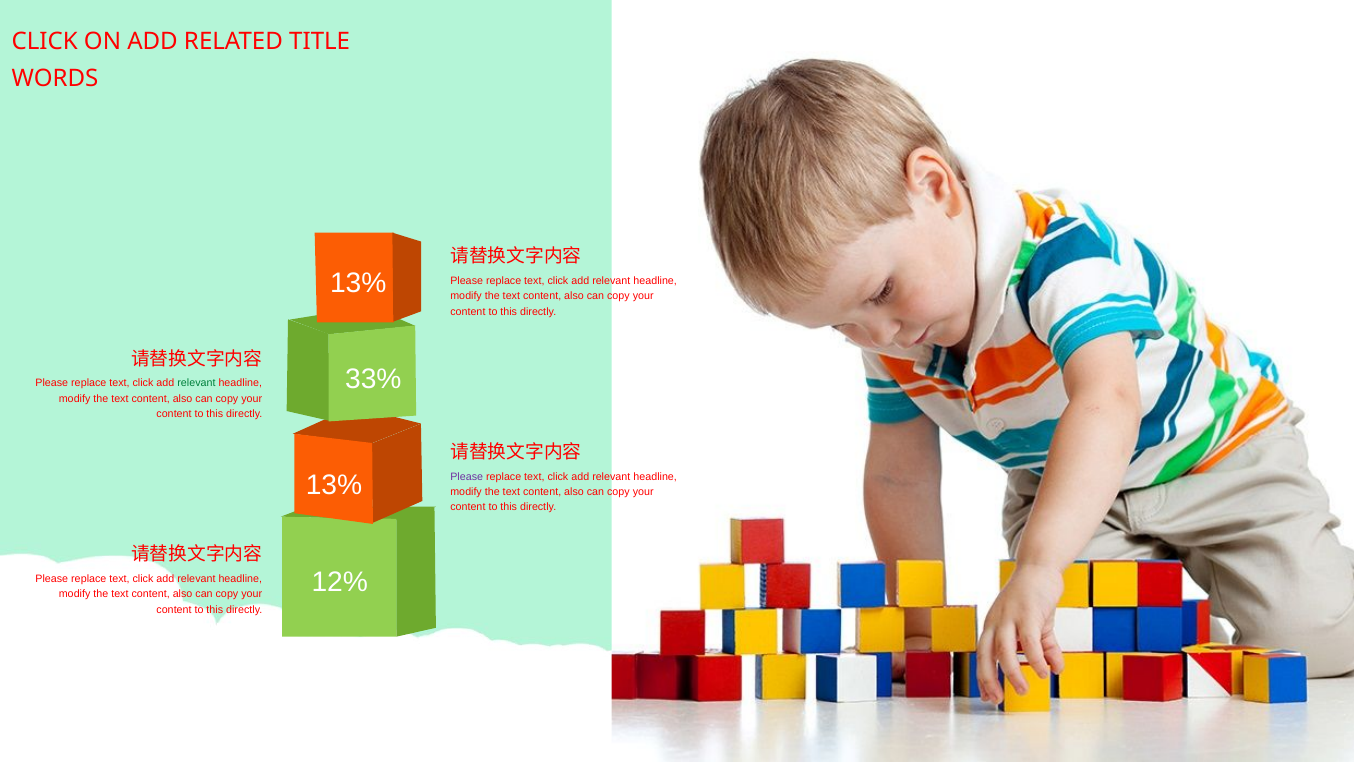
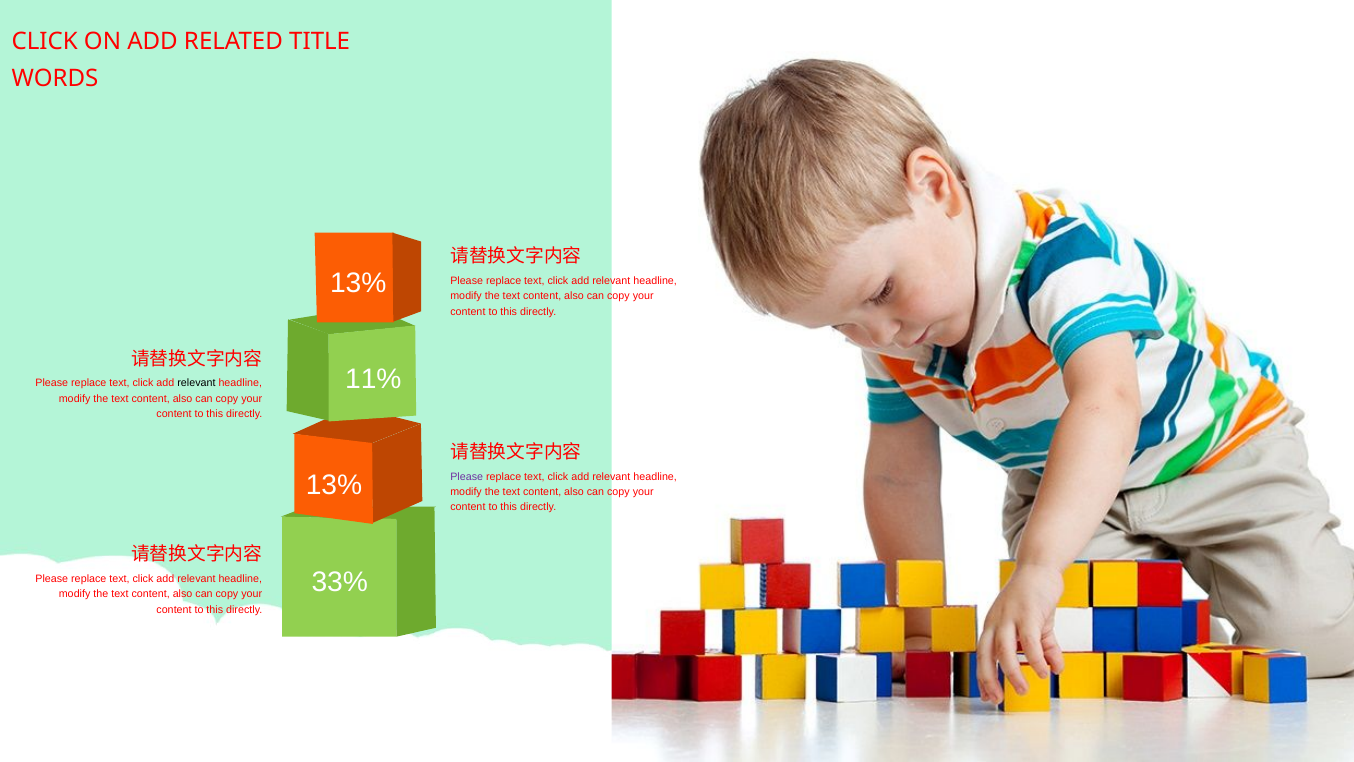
33%: 33% -> 11% (373, 379)
relevant colour: green -> black (196, 383)
12%: 12% -> 33% (340, 582)
